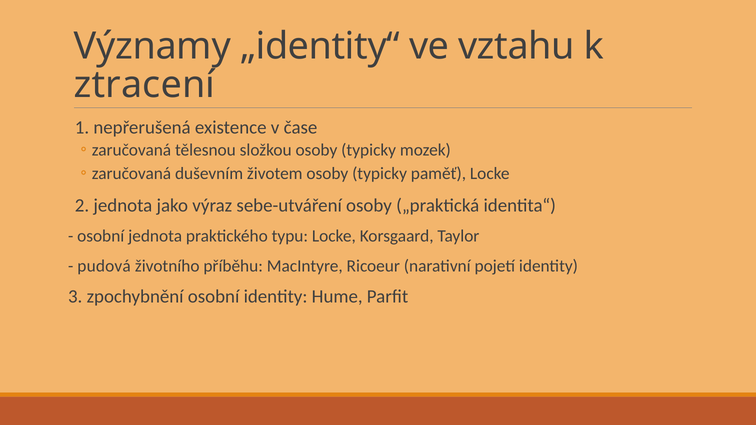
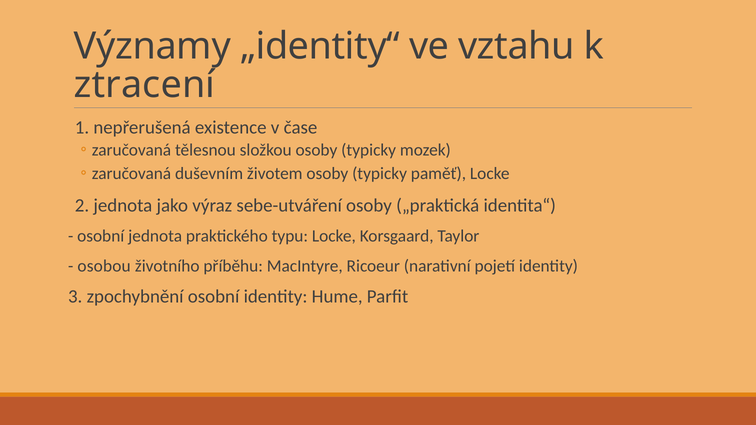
pudová: pudová -> osobou (104, 266)
